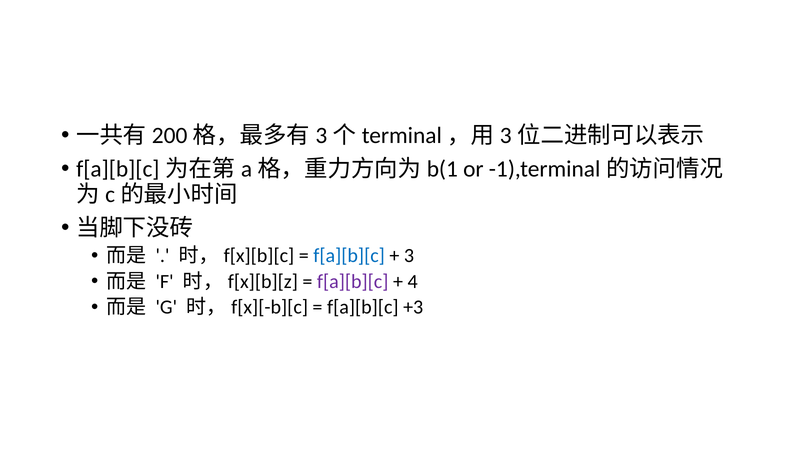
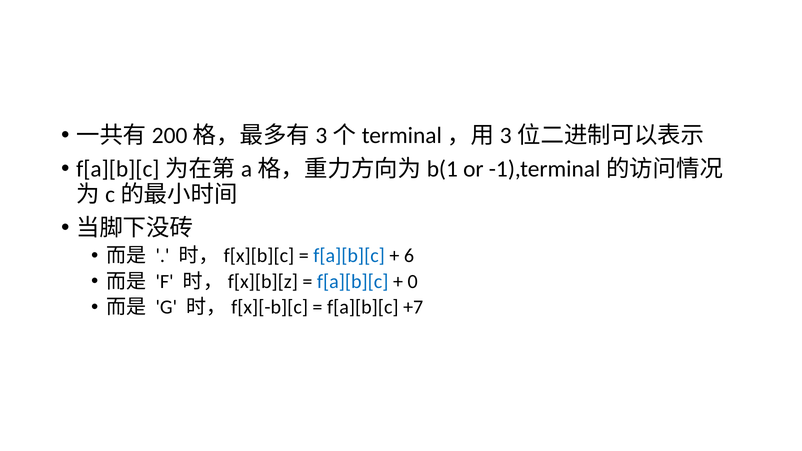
3: 3 -> 6 (409, 256)
f[a][b][c colour: purple -> blue (353, 282)
4: 4 -> 0 (413, 282)
+3: +3 -> +7 (413, 307)
